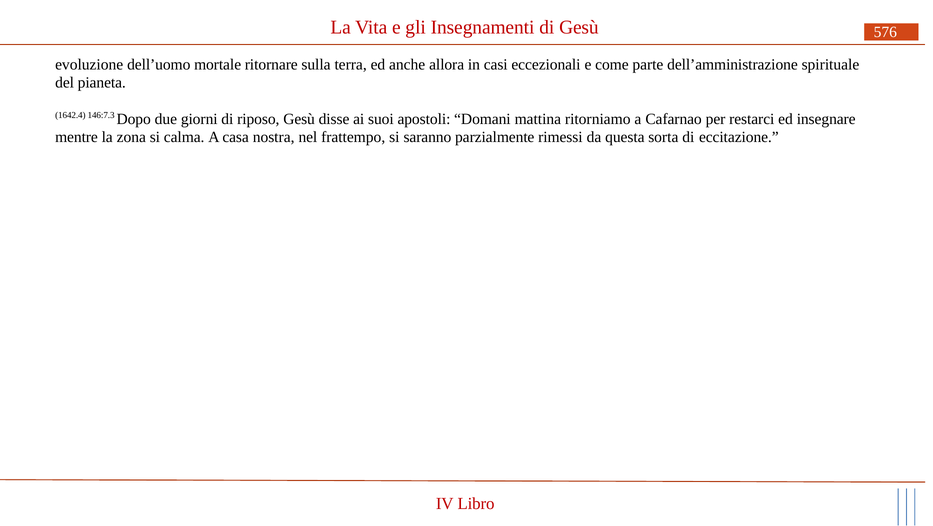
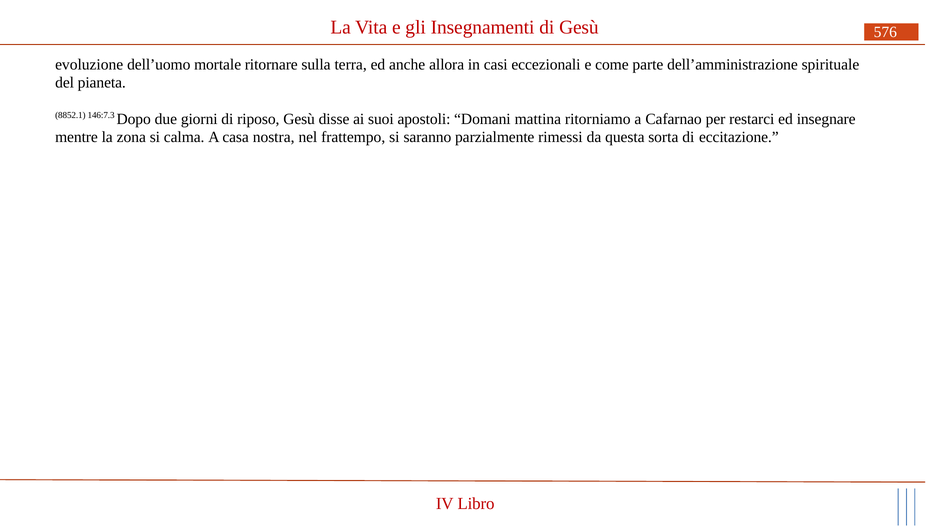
1642.4: 1642.4 -> 8852.1 (70, 115)
